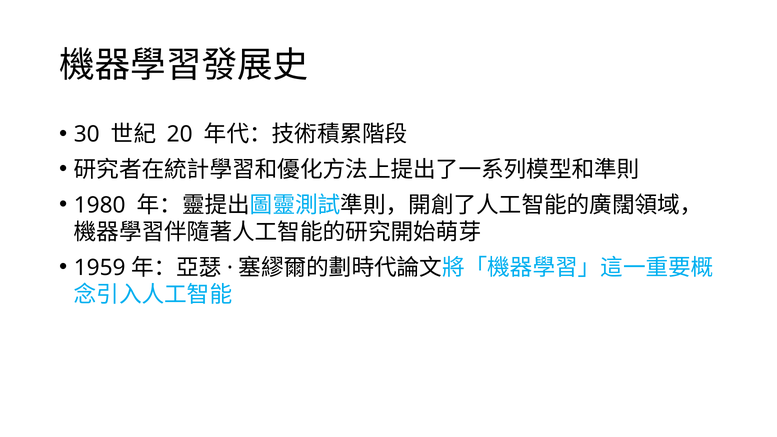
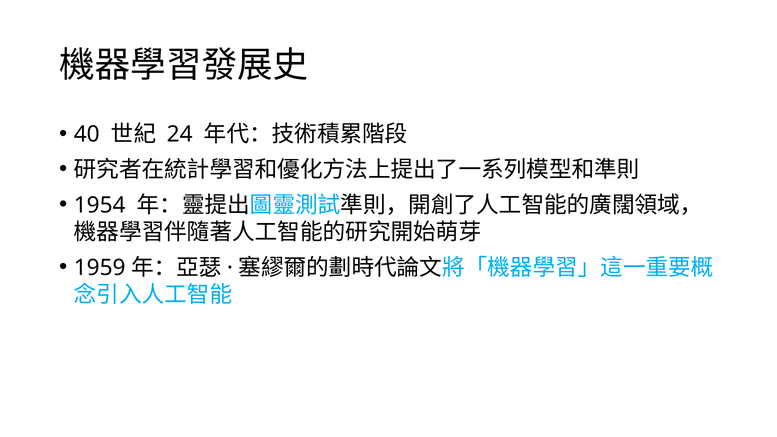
30: 30 -> 40 (87, 134)
20: 20 -> 24 (180, 134)
1980: 1980 -> 1954 (100, 205)
